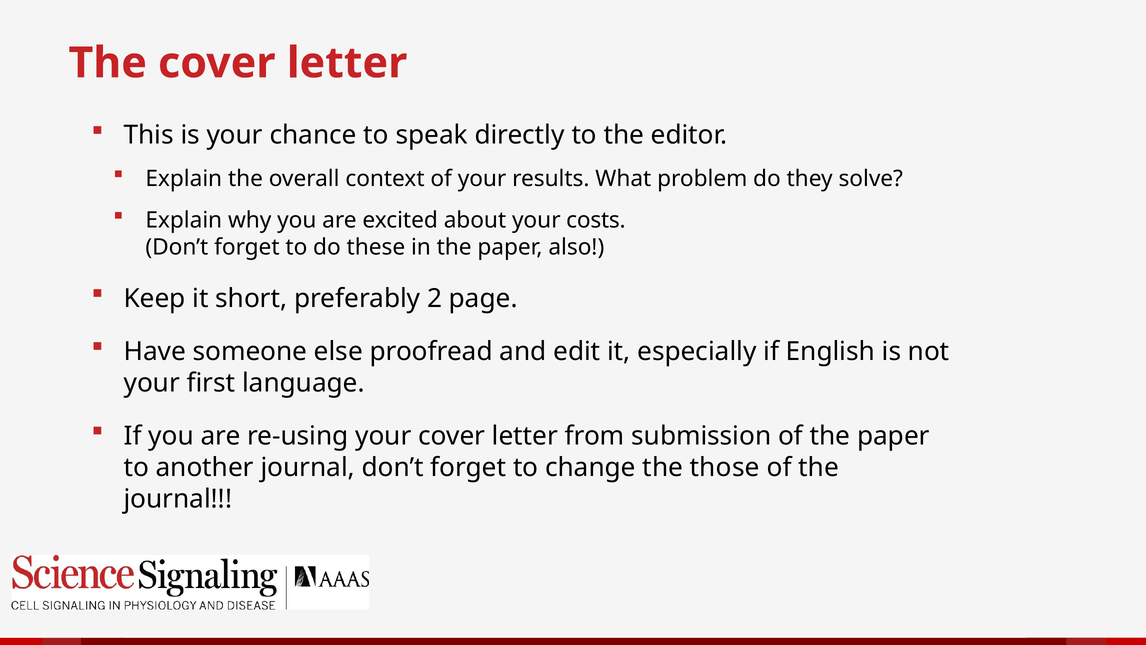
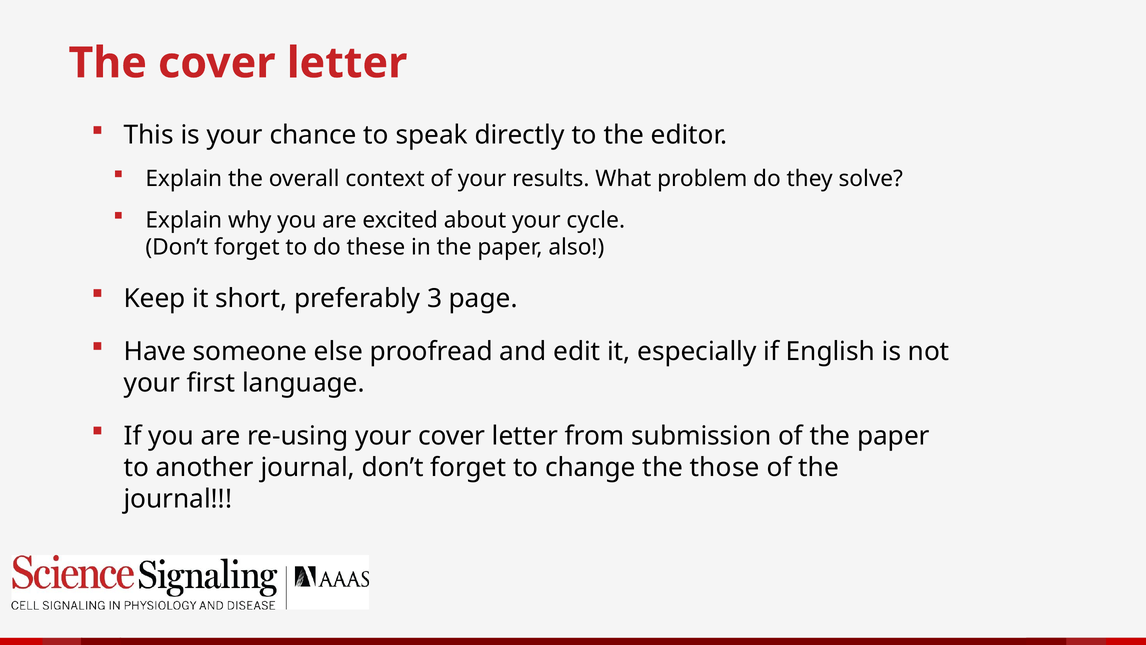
costs: costs -> cycle (596, 220)
2: 2 -> 3 (435, 298)
